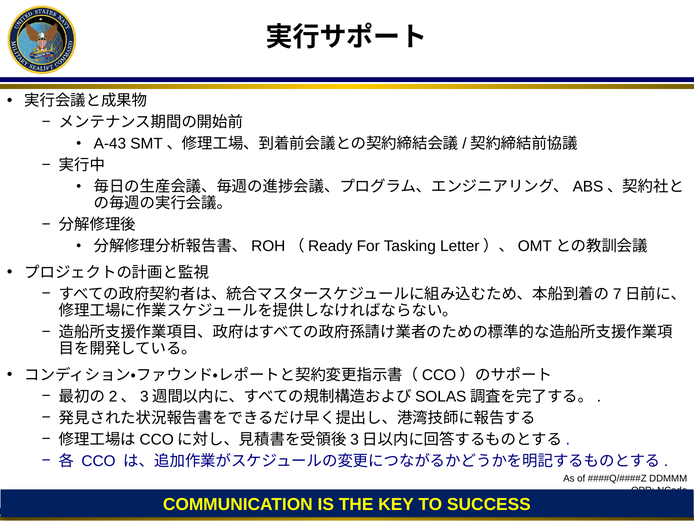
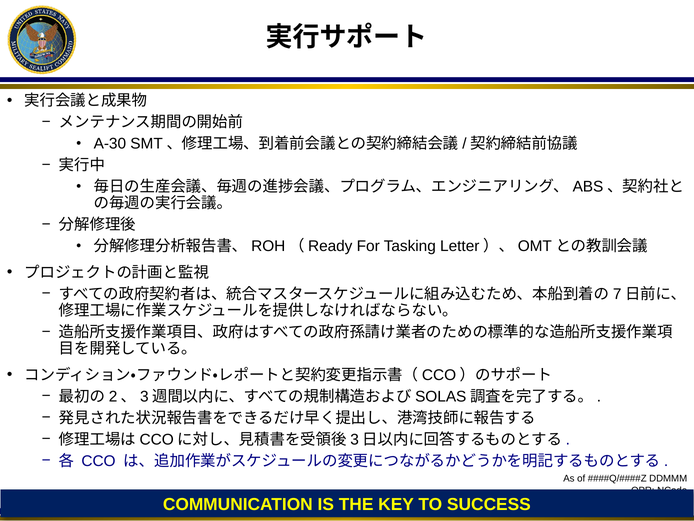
A-43: A-43 -> A-30 (110, 143)
